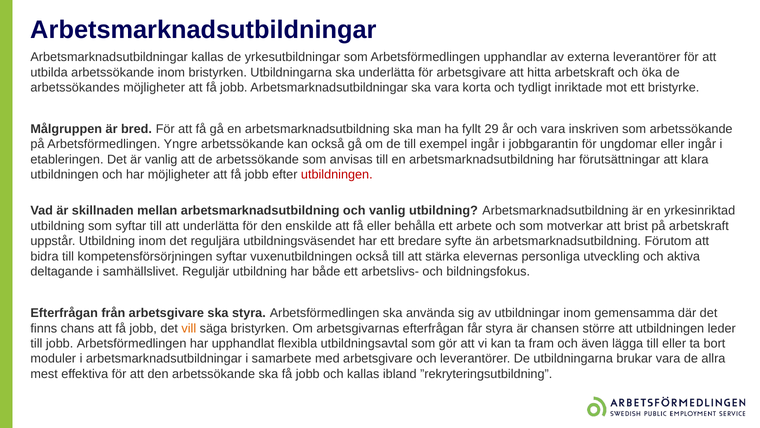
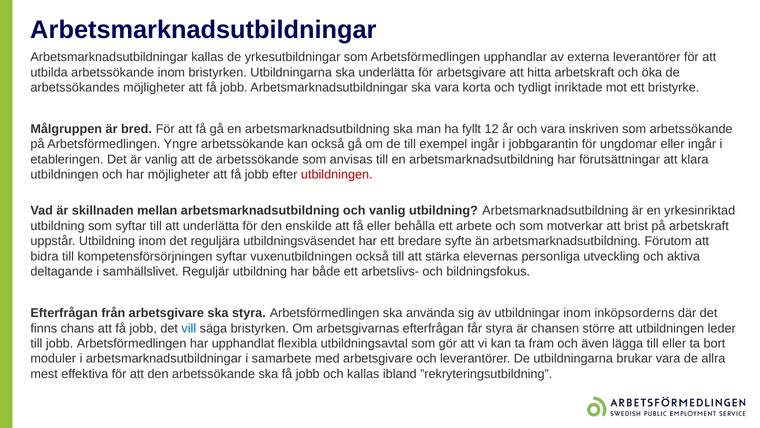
29: 29 -> 12 (492, 129)
gemensamma: gemensamma -> inköpsorderns (634, 313)
vill colour: orange -> blue (189, 328)
